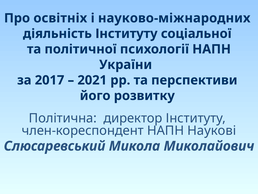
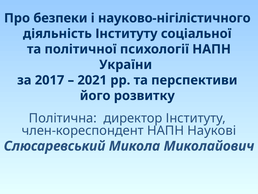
освітніх: освітніх -> безпеки (60, 18)
науково-міжнародних: науково-міжнародних -> науково-нігілістичного (174, 18)
